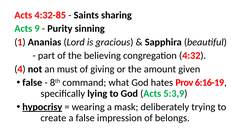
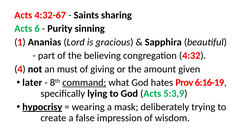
4:32-85: 4:32-85 -> 4:32-67 (50, 15)
9: 9 -> 6 (37, 29)
false: false -> later (32, 82)
command underline: none -> present (84, 82)
belongs: belongs -> wisdom (172, 118)
